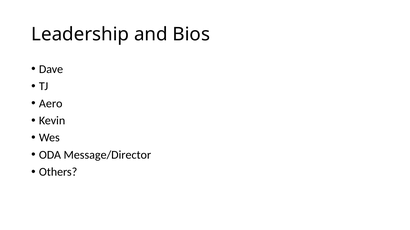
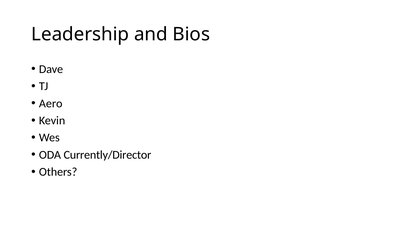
Message/Director: Message/Director -> Currently/Director (107, 155)
